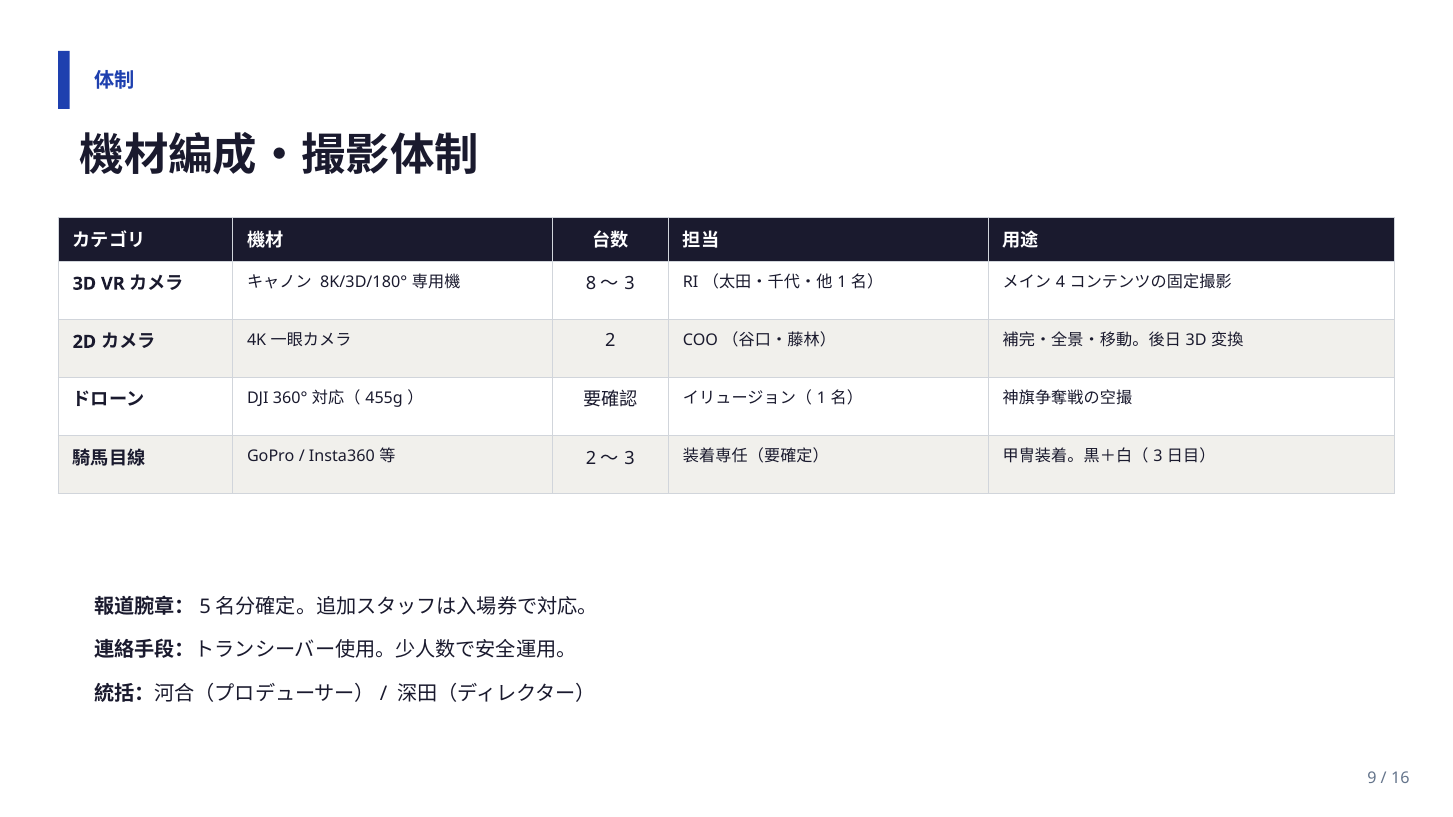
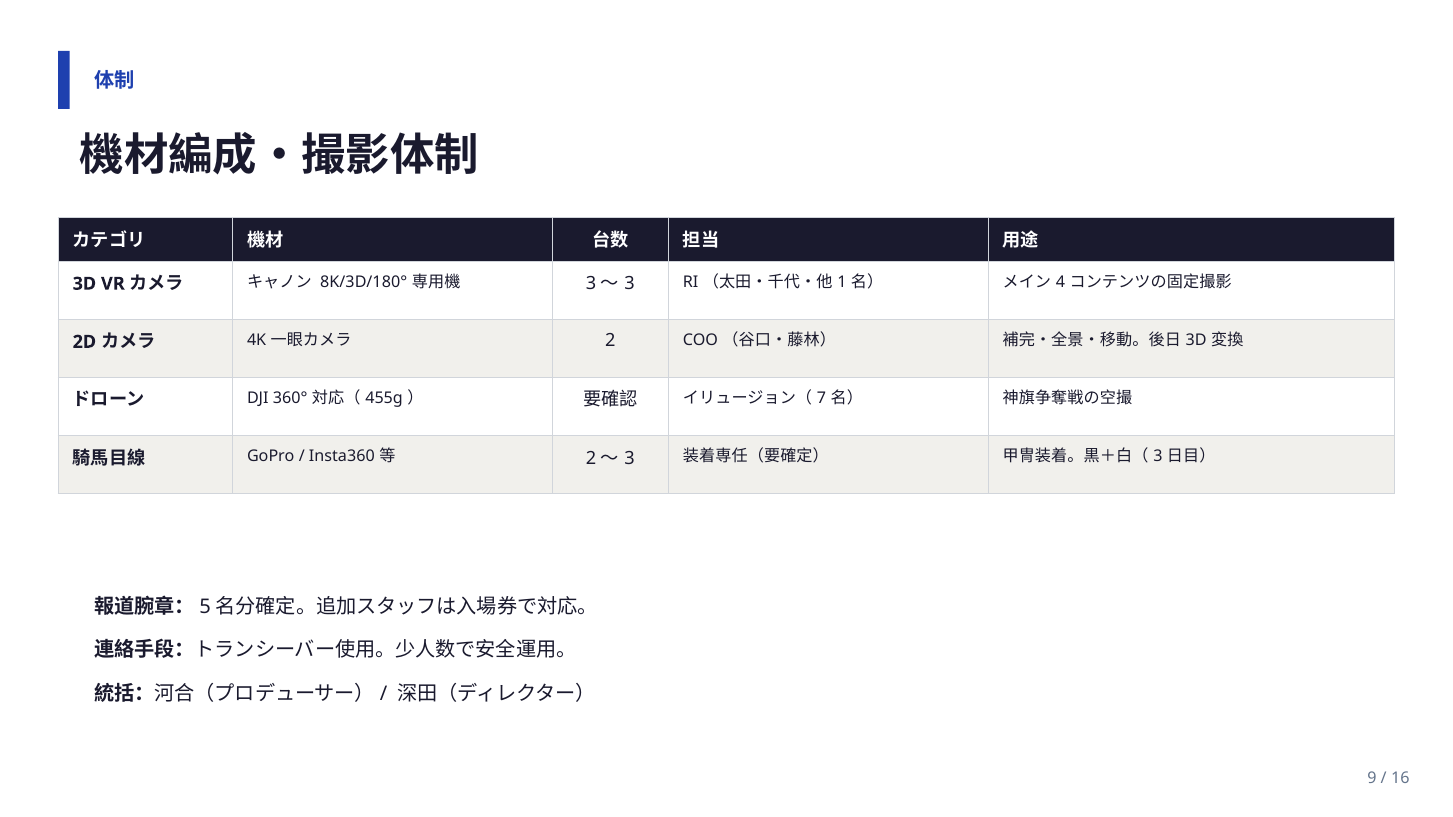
8: 8 -> 3 (591, 284)
1: 1 -> 7 (822, 399)
